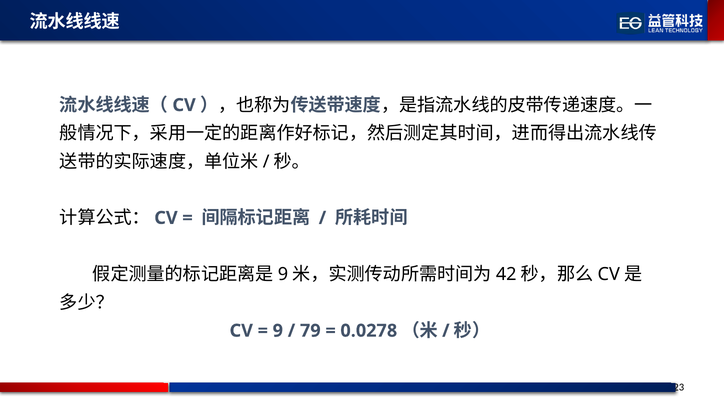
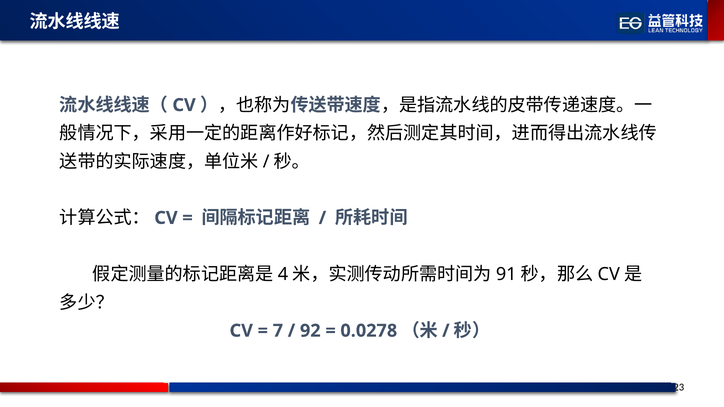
9: 9 -> 4 (283, 275)
42: 42 -> 91 (506, 275)
9: 9 -> 7 (278, 331)
79: 79 -> 92 (310, 331)
